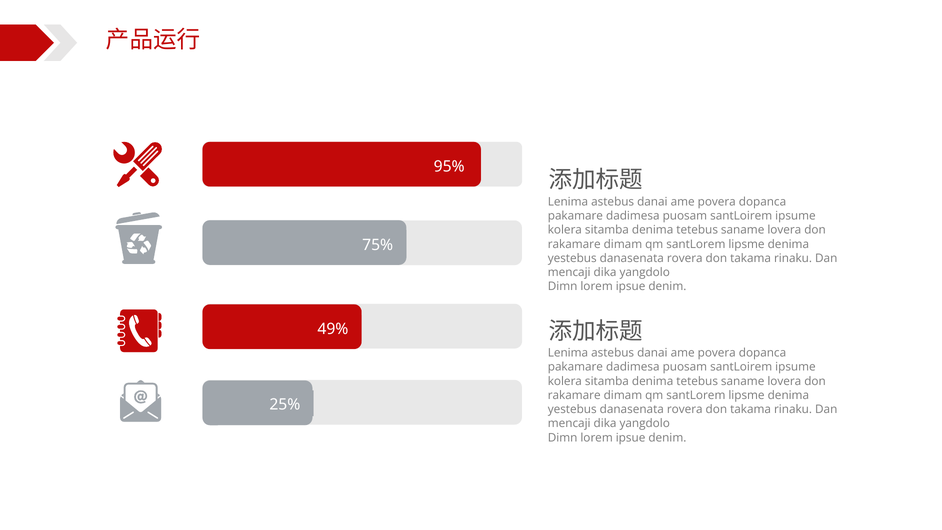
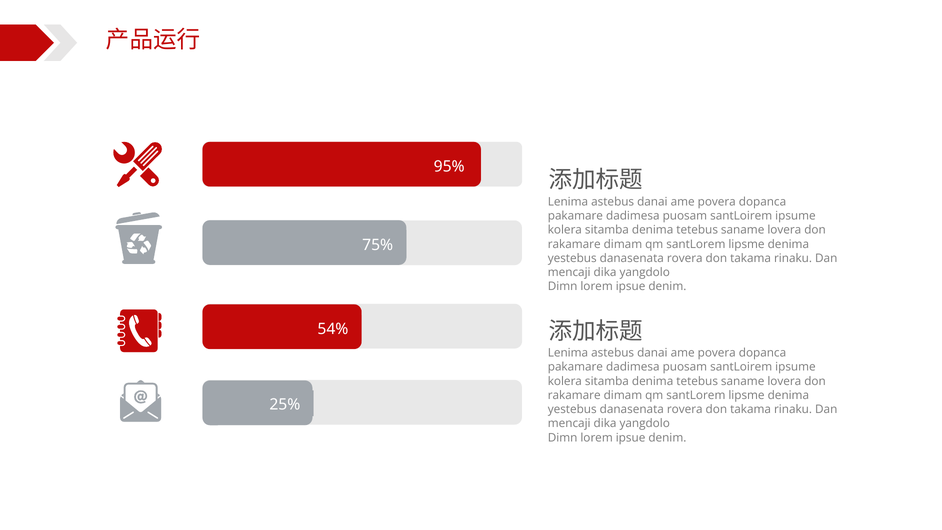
49%: 49% -> 54% (333, 329)
